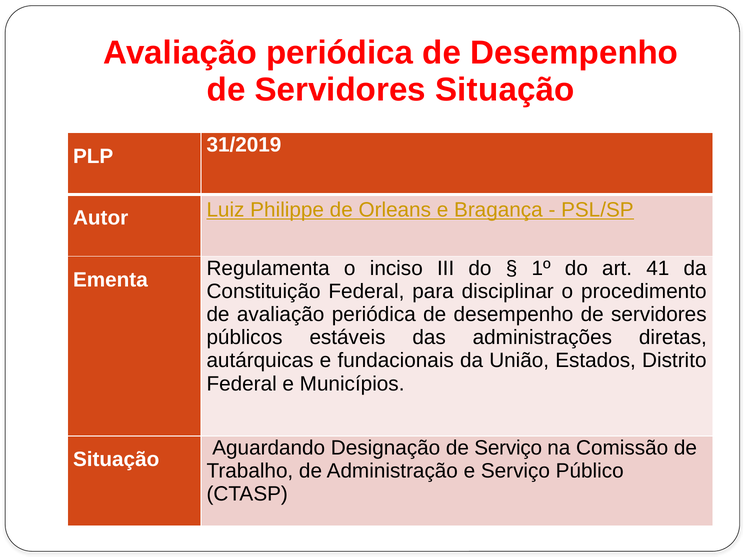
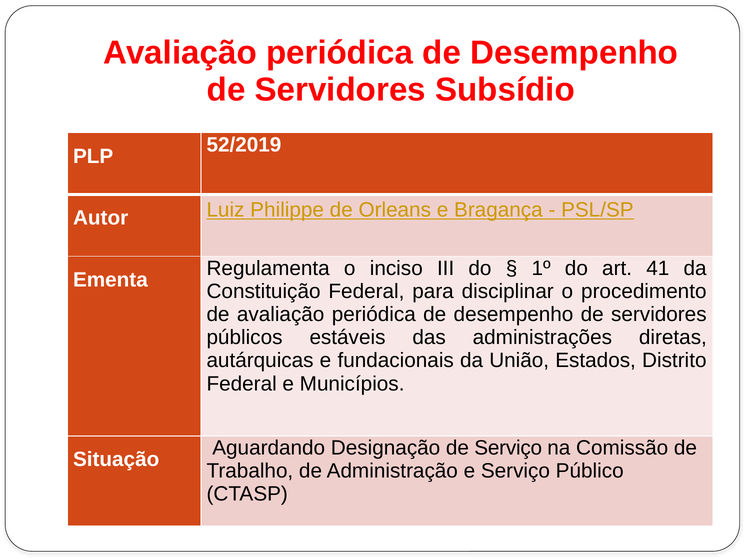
Servidores Situação: Situação -> Subsídio (505, 90)
31/2019: 31/2019 -> 52/2019 (244, 145)
